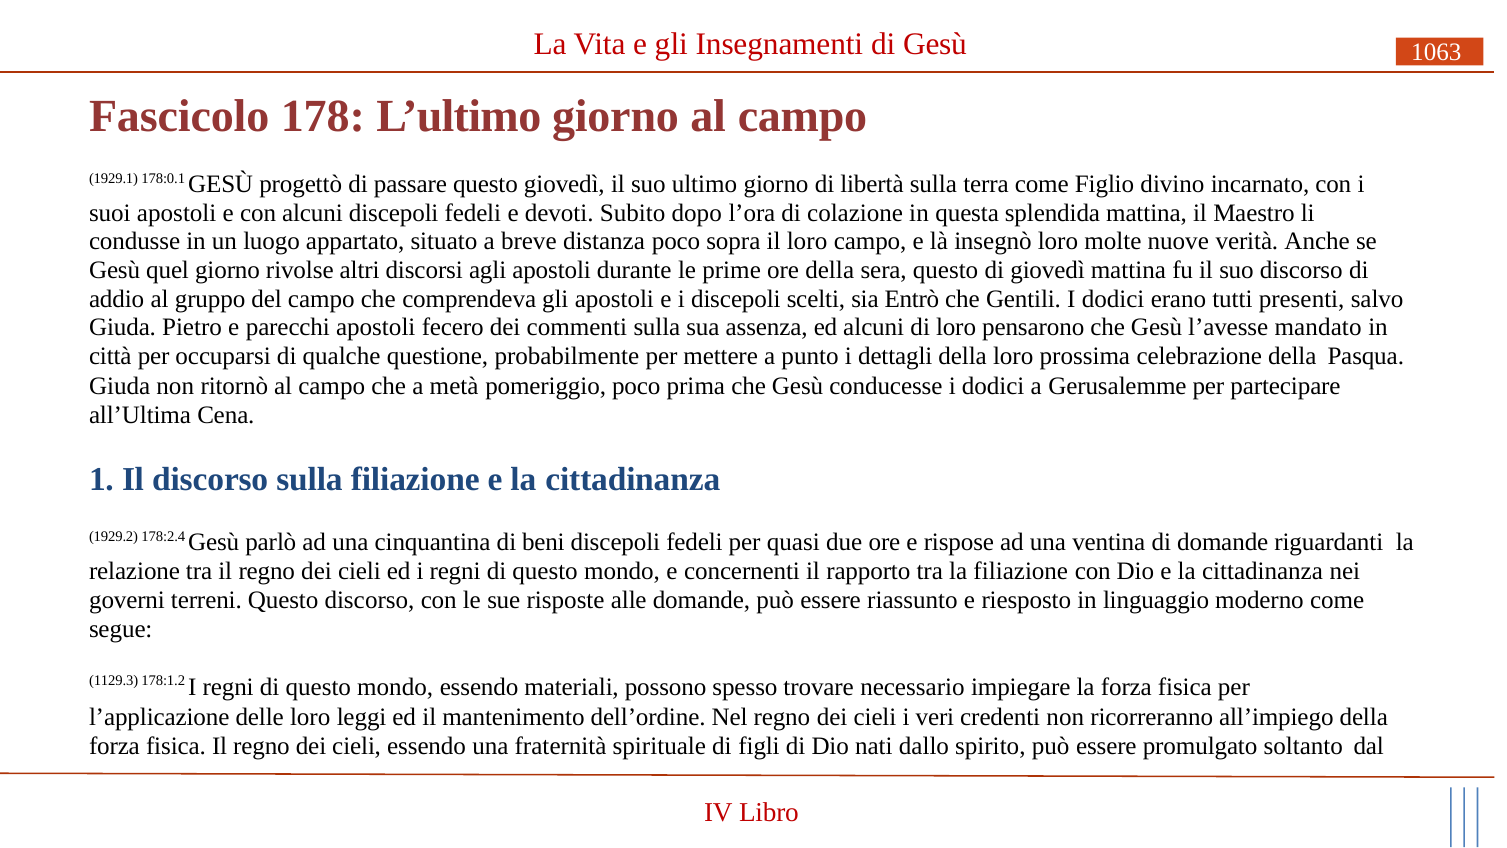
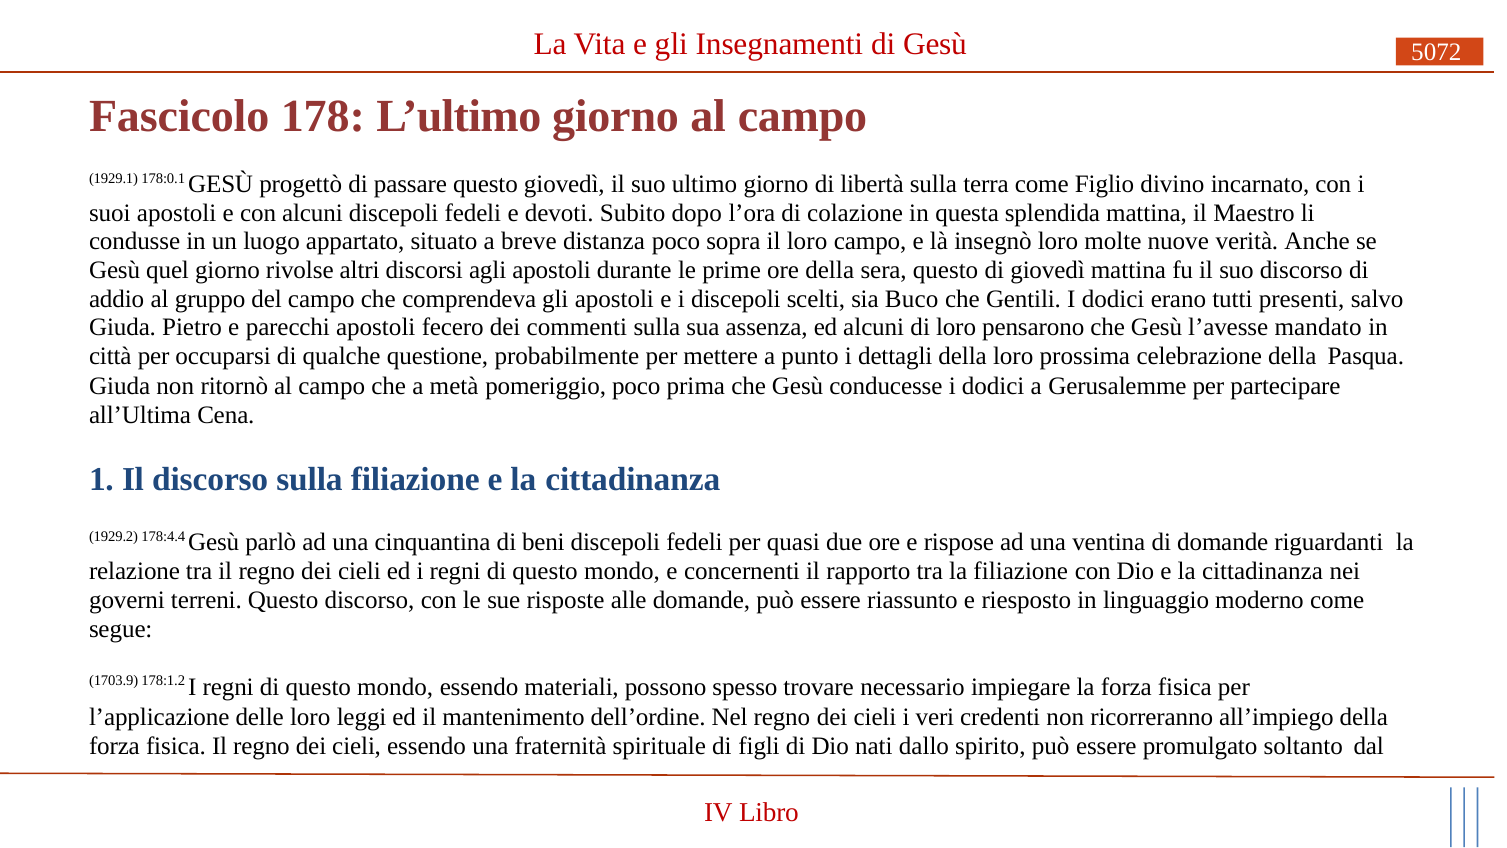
1063: 1063 -> 5072 (1436, 52)
Entrò: Entrò -> Buco (912, 299)
178:2.4: 178:2.4 -> 178:4.4 (163, 537)
1129.3: 1129.3 -> 1703.9 (114, 681)
